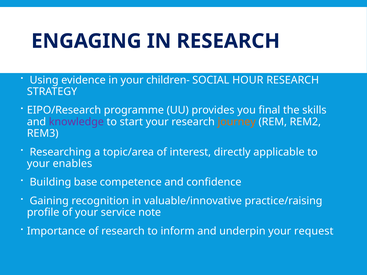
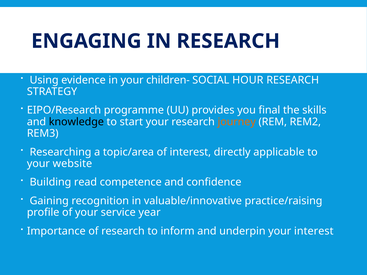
knowledge colour: purple -> black (76, 122)
enables: enables -> website (72, 164)
base: base -> read (86, 182)
note: note -> year (150, 213)
your request: request -> interest (314, 231)
